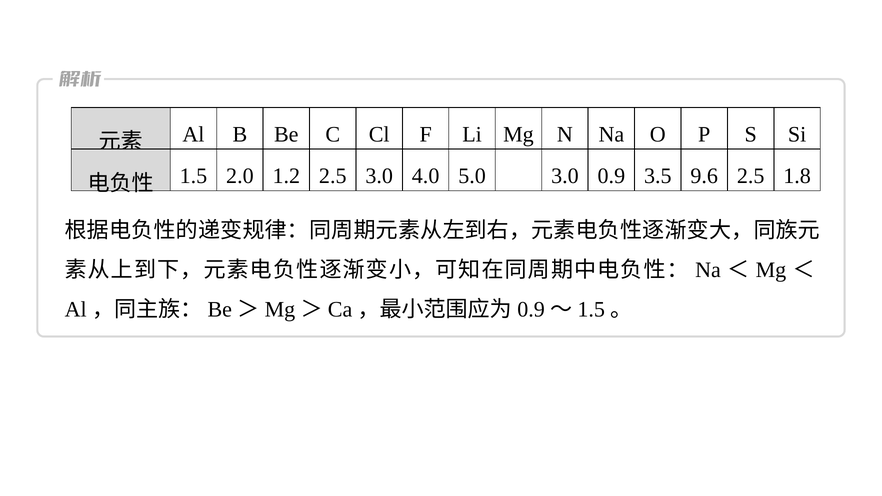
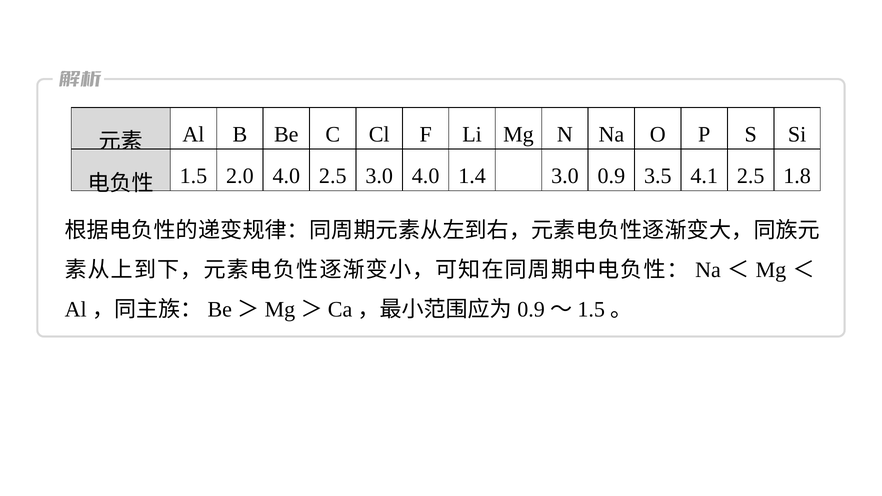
2.0 1.2: 1.2 -> 4.0 (286, 176)
5.0: 5.0 -> 1.4 (472, 176)
9.6: 9.6 -> 4.1 (704, 176)
